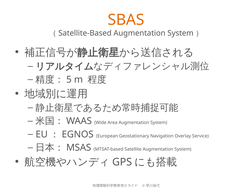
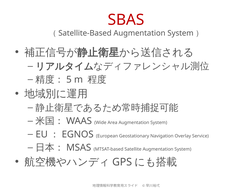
SBAS colour: orange -> red (126, 20)
